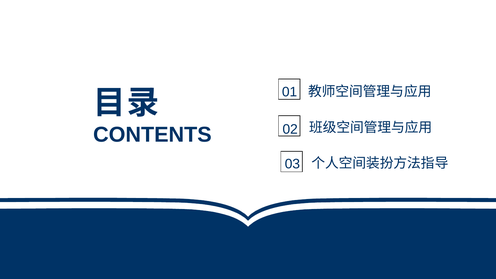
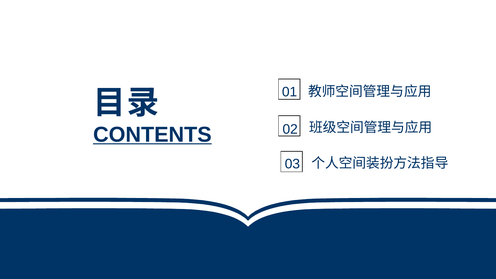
CONTENTS underline: none -> present (152, 135)
